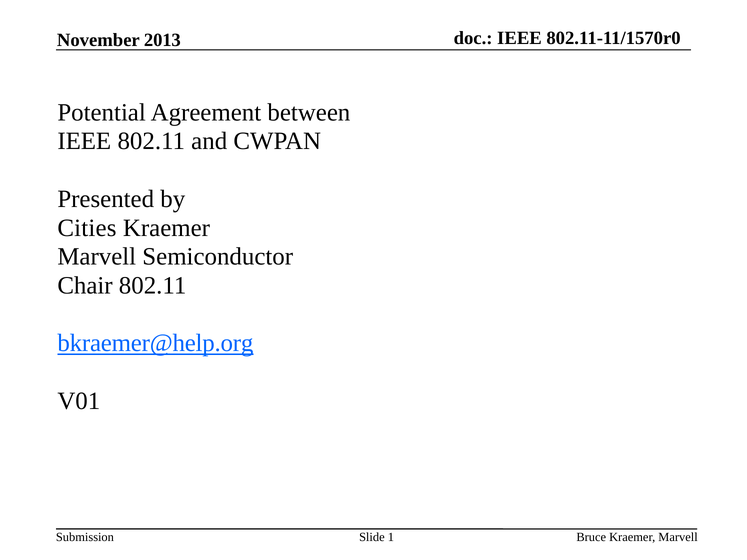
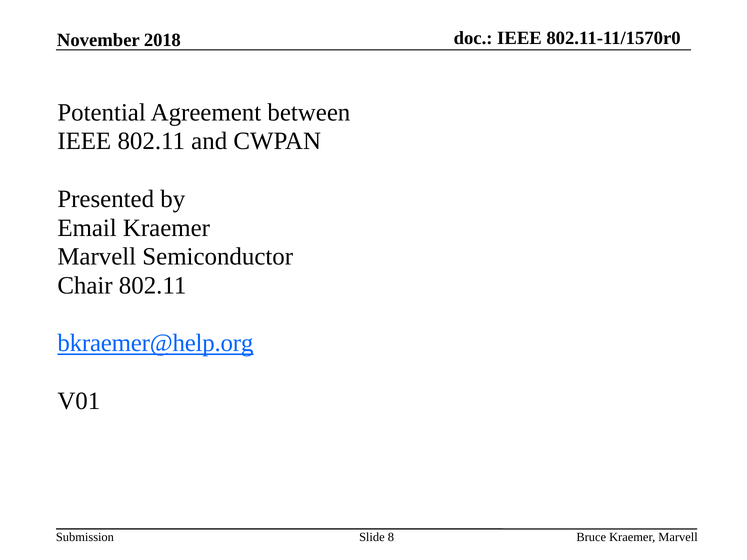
2013: 2013 -> 2018 (162, 40)
Cities: Cities -> Email (87, 228)
1: 1 -> 8 (391, 537)
